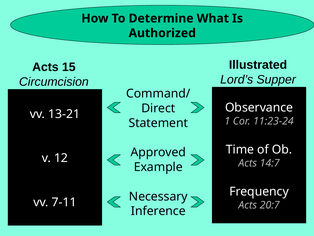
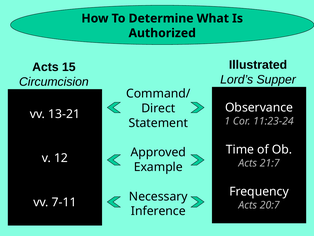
14:7: 14:7 -> 21:7 (270, 163)
